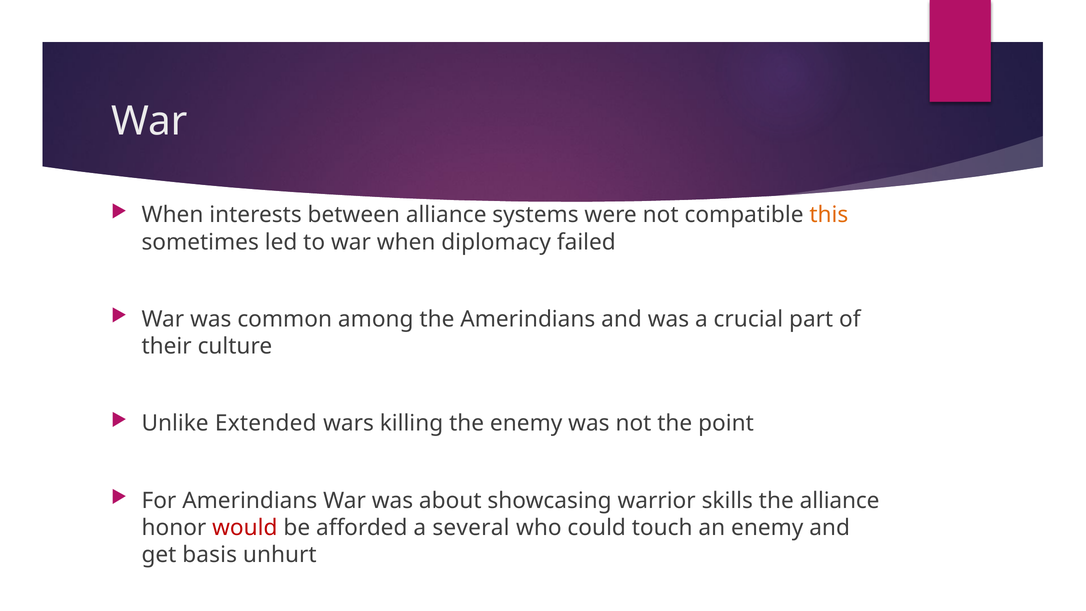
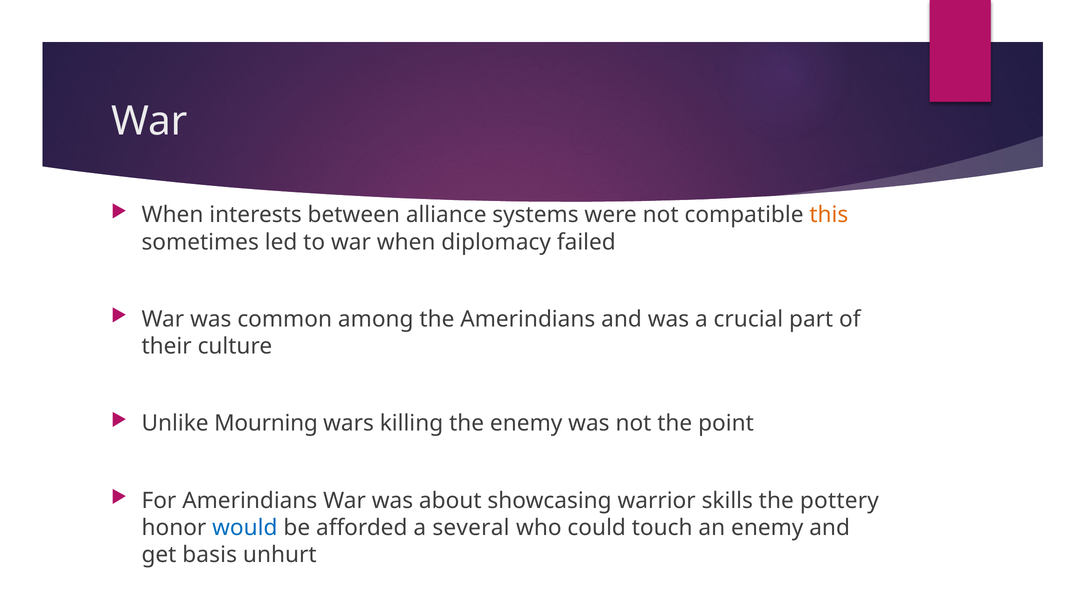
Extended: Extended -> Mourning (266, 423)
the alliance: alliance -> pottery (839, 500)
would colour: red -> blue (245, 528)
